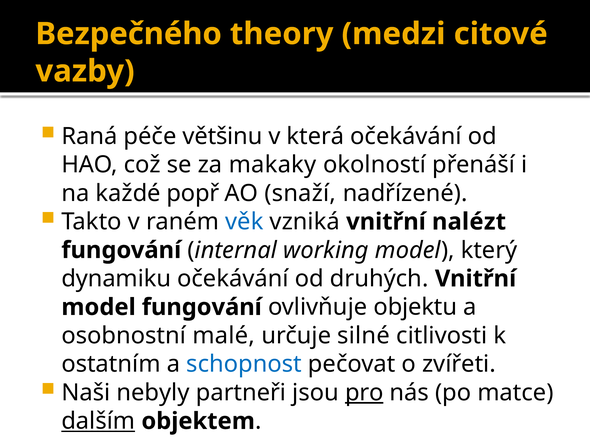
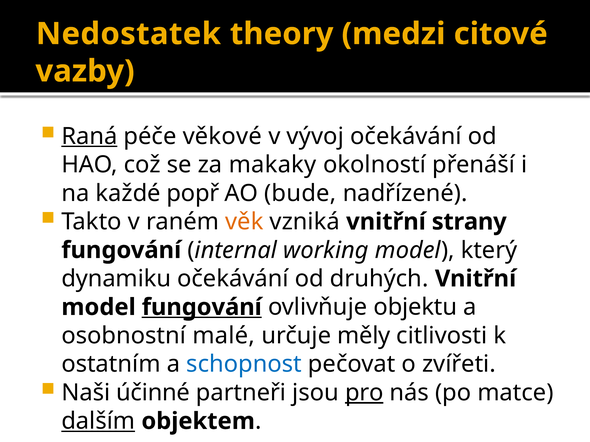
Bezpečného: Bezpečného -> Nedostatek (128, 34)
Raná underline: none -> present (89, 136)
většinu: většinu -> věkové (222, 136)
která: která -> vývoj (315, 136)
snaží: snaží -> bude (300, 193)
věk colour: blue -> orange (244, 222)
nalézt: nalézt -> strany (469, 222)
fungování underline: none -> present (202, 308)
silné: silné -> měly (364, 336)
nebyly: nebyly -> účinné (153, 393)
